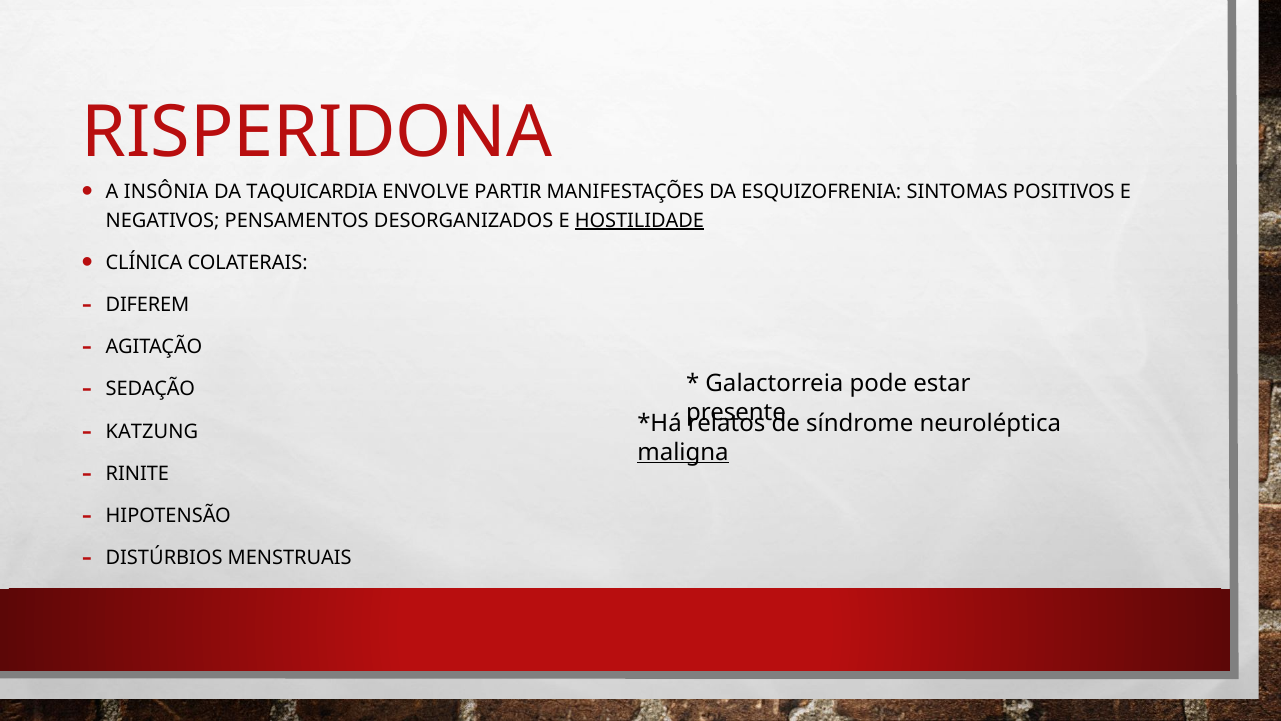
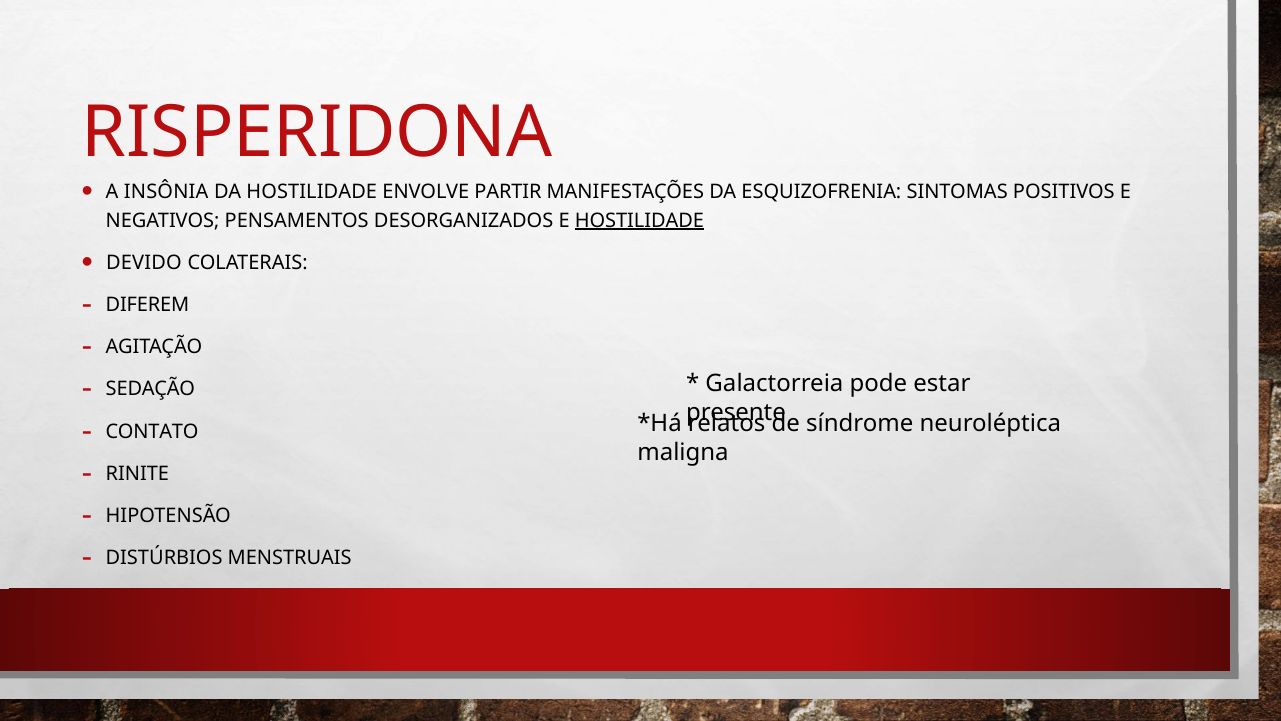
DA TAQUICARDIA: TAQUICARDIA -> HOSTILIDADE (312, 191)
CLÍNICA: CLÍNICA -> DEVIDO (144, 262)
KATZUNG: KATZUNG -> CONTATO (152, 431)
maligna underline: present -> none (683, 452)
